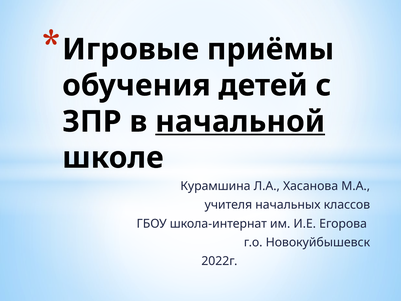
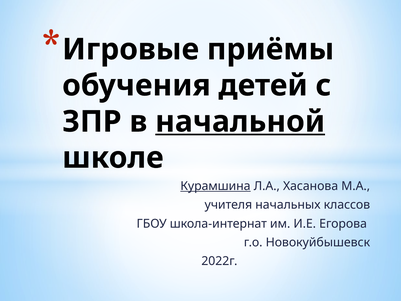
Курамшина underline: none -> present (215, 186)
